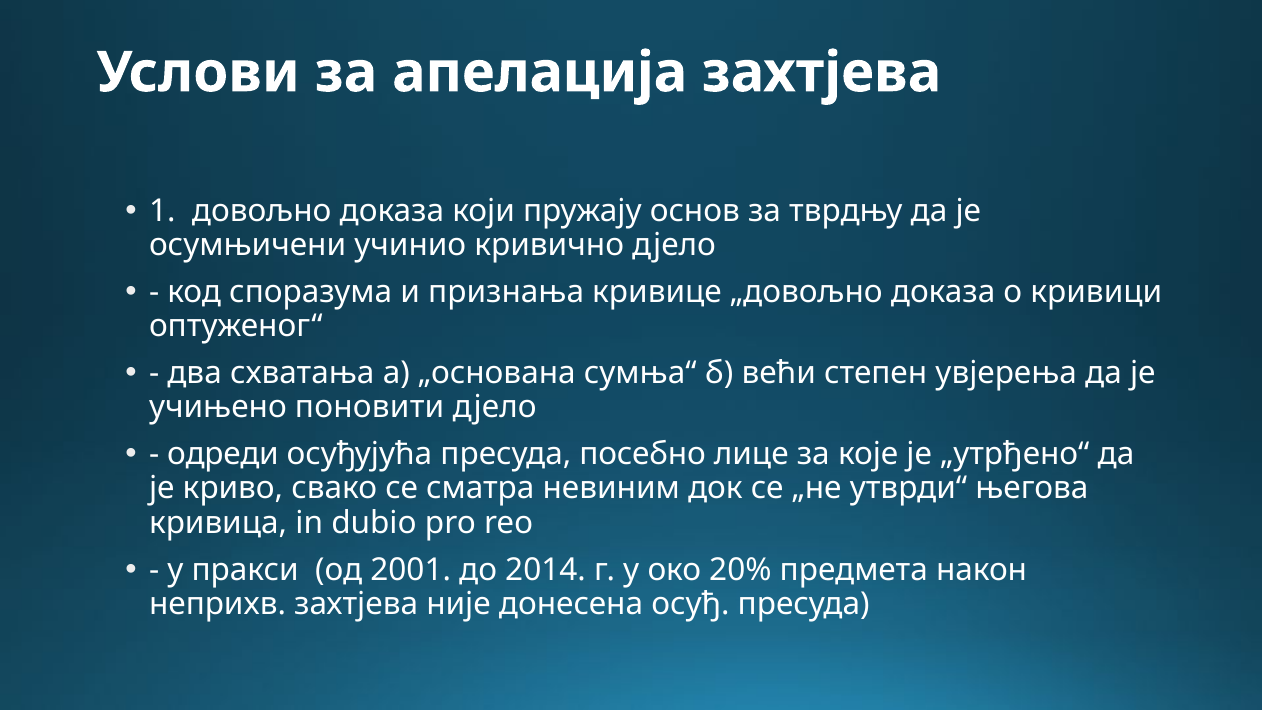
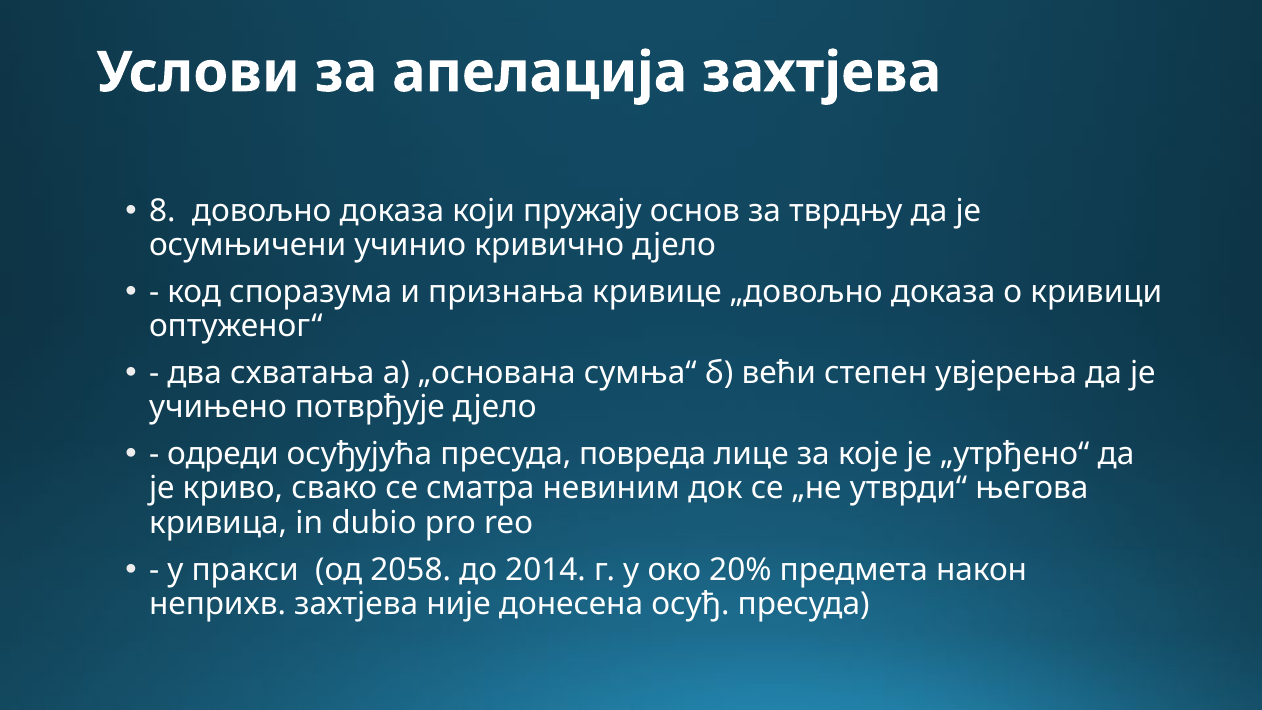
1: 1 -> 8 (162, 211)
поновити: поновити -> потврђује (370, 407)
посебно: посебно -> повреда (643, 454)
2001: 2001 -> 2058 (411, 570)
